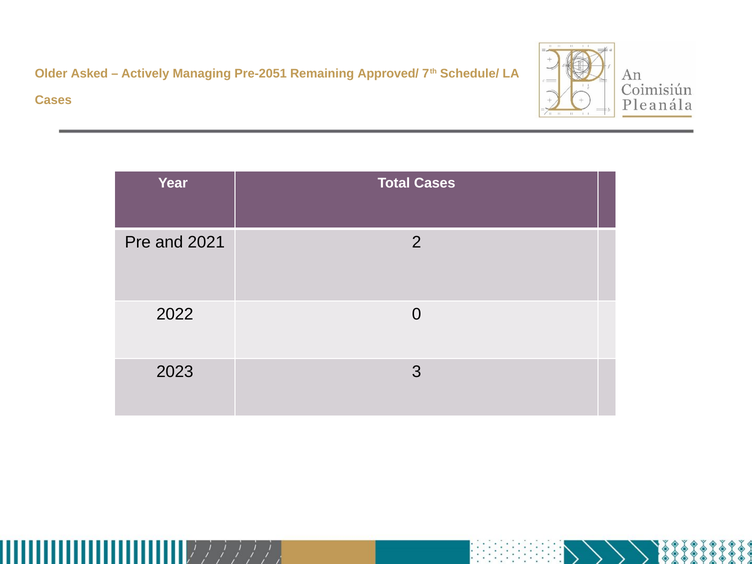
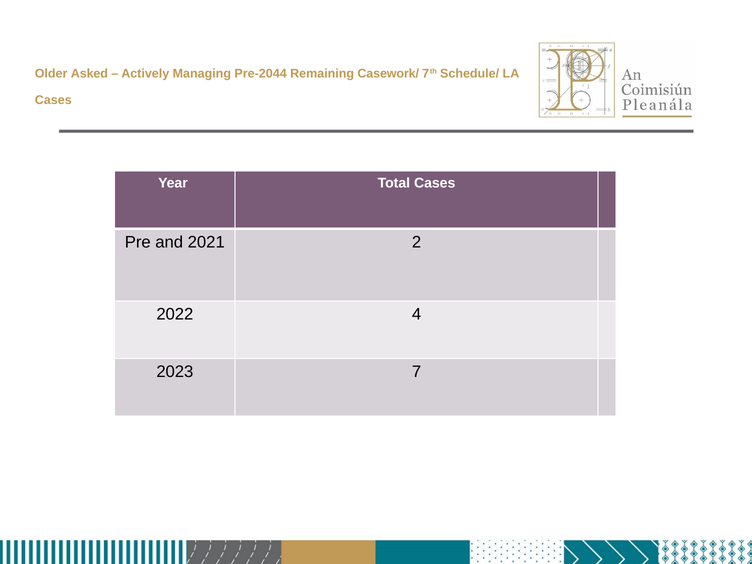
Pre-2051: Pre-2051 -> Pre-2044 (261, 74)
Approved/: Approved/ -> Casework/ (388, 74)
0: 0 -> 4 (417, 314)
3: 3 -> 7 (417, 372)
